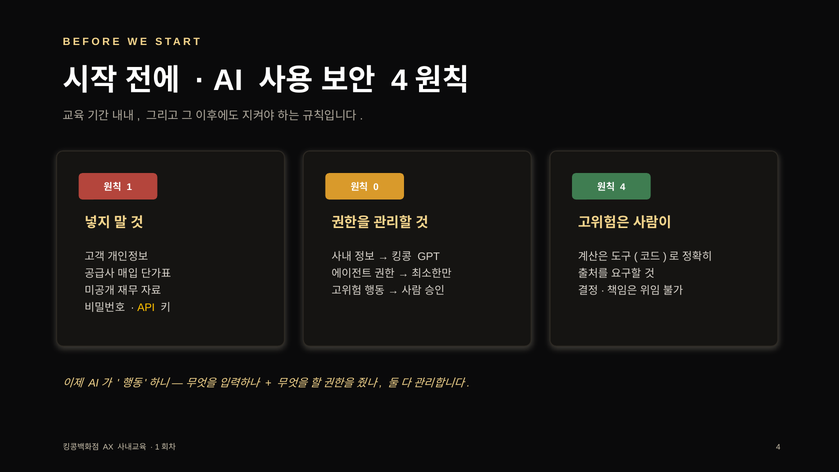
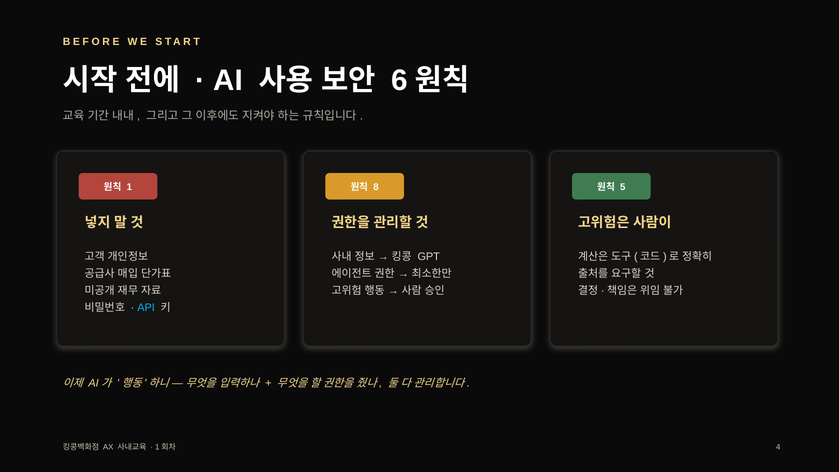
4: 4 -> 6 (399, 80)
0: 0 -> 8 (376, 187)
4: 4 -> 5 (623, 187)
API colour: yellow -> light blue (146, 308)
